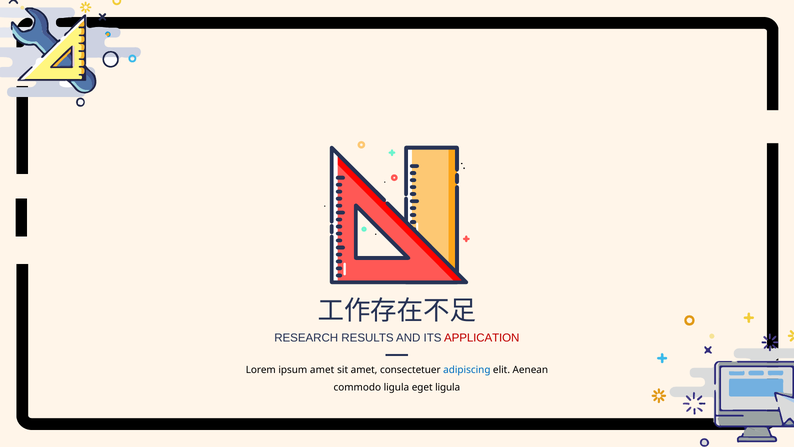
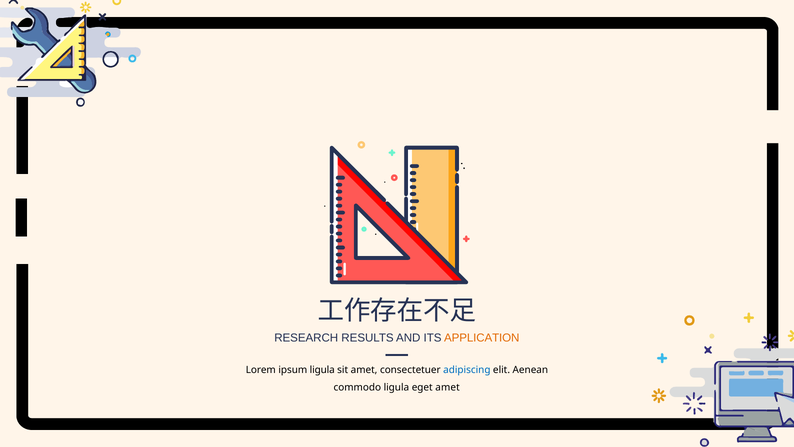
APPLICATION colour: red -> orange (482, 337)
ipsum amet: amet -> ligula (322, 369)
eget ligula: ligula -> amet (448, 387)
